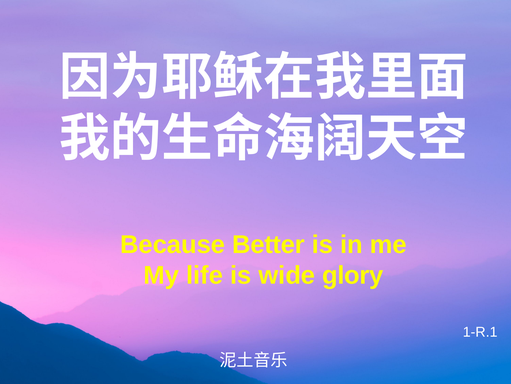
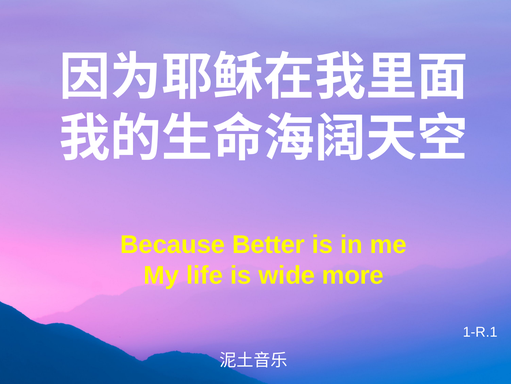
glory: glory -> more (353, 275)
